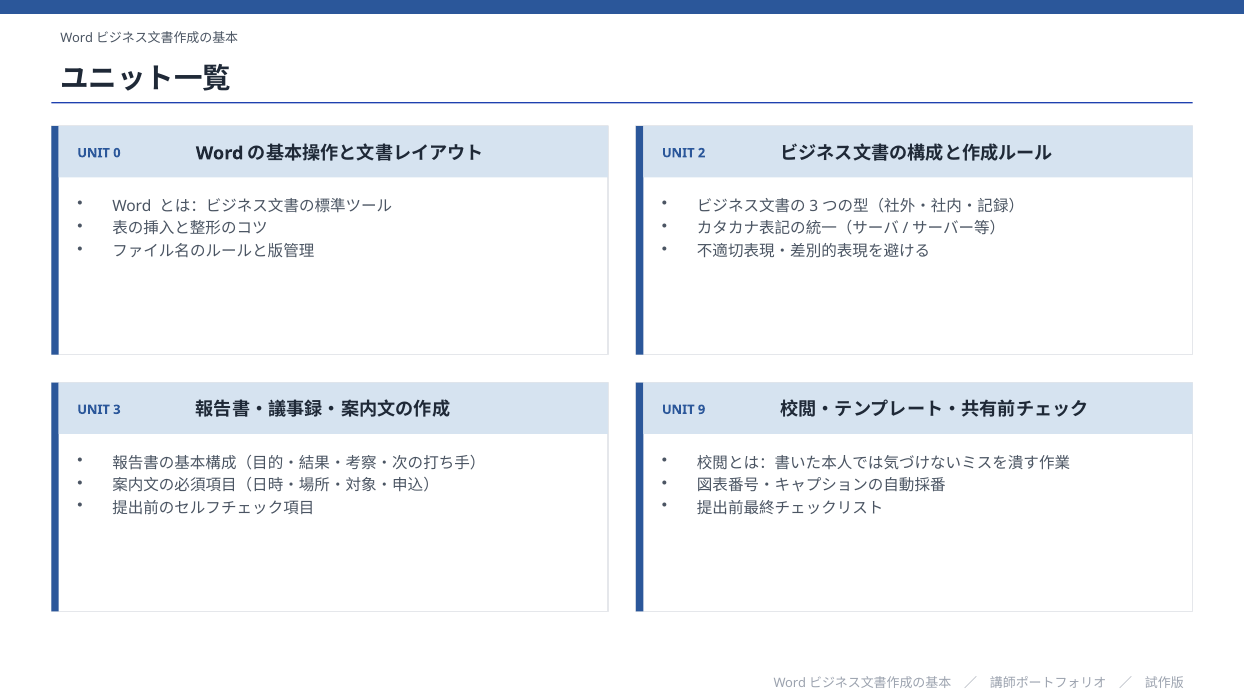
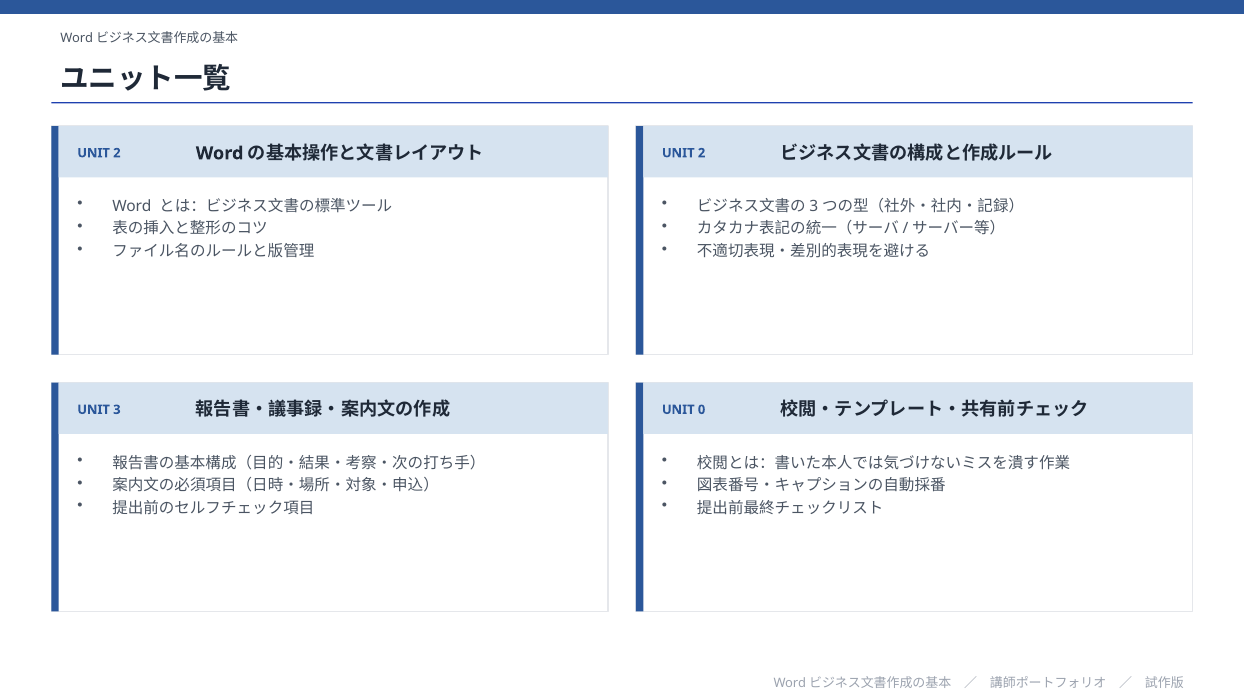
0: 0 -> 2 (117, 153)
9: 9 -> 0 (702, 410)
